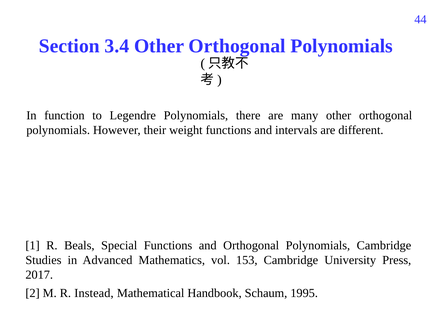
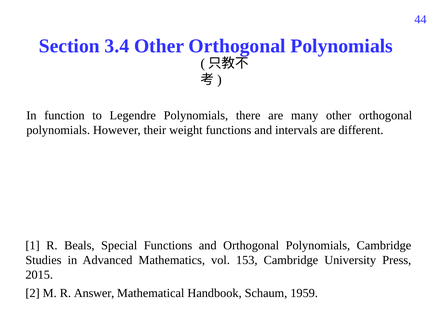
2017: 2017 -> 2015 (39, 275)
Instead: Instead -> Answer (94, 293)
1995: 1995 -> 1959 (304, 293)
